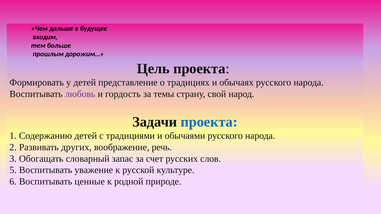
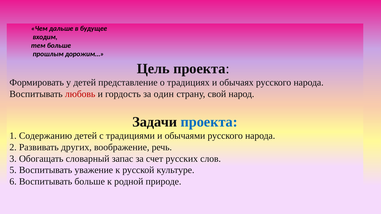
любовь colour: purple -> red (80, 94)
темы: темы -> один (164, 94)
Воспитывать ценные: ценные -> больше (90, 182)
